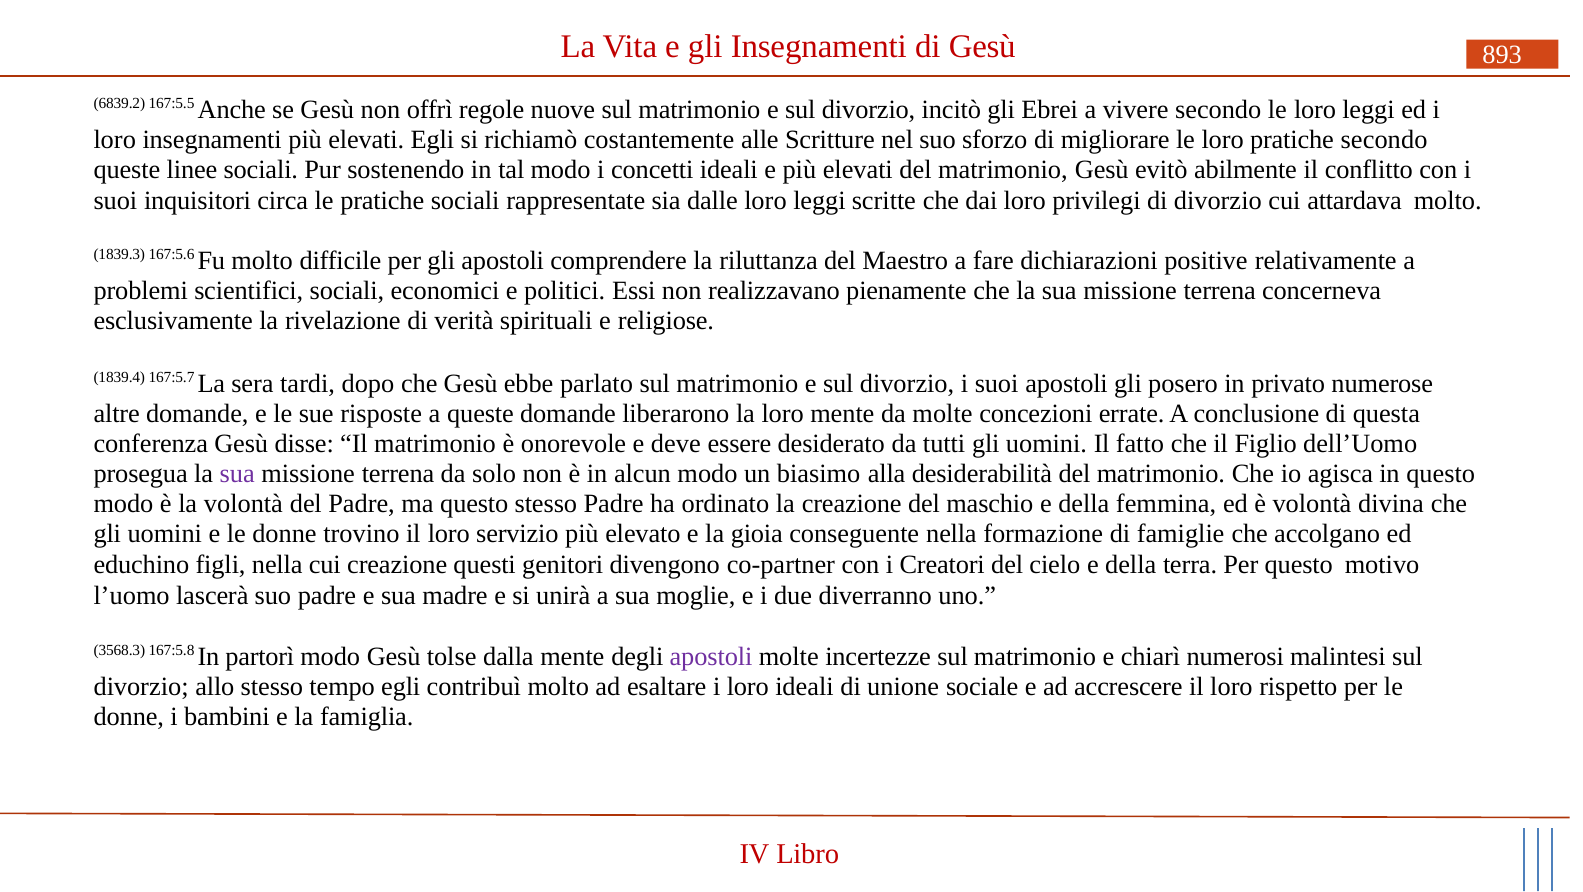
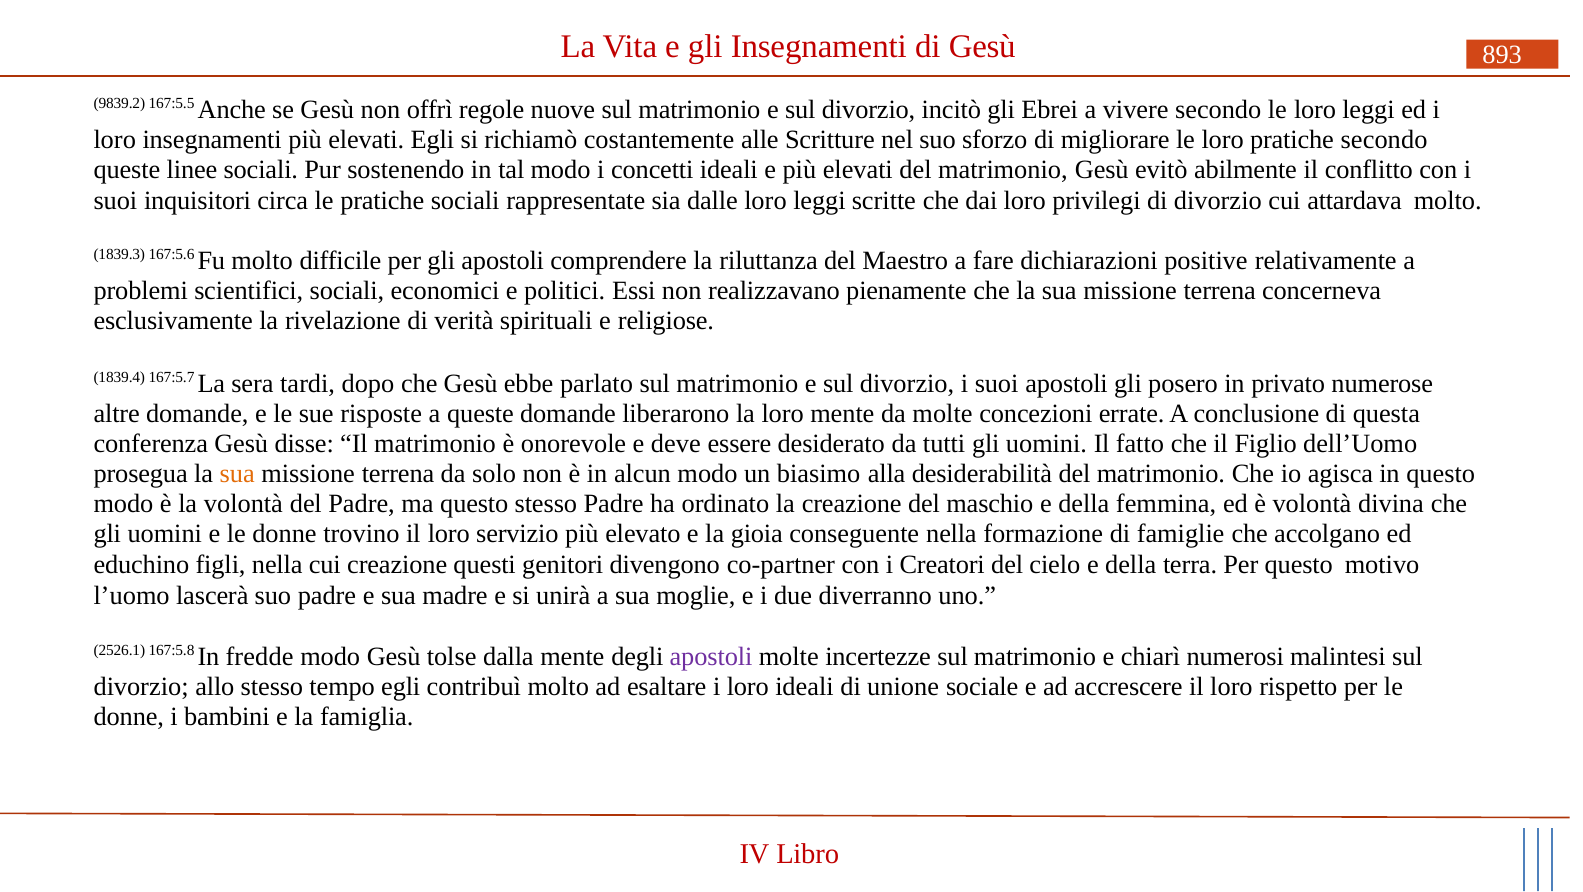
6839.2: 6839.2 -> 9839.2 (119, 103)
sua colour: purple -> orange (237, 474)
3568.3: 3568.3 -> 2526.1 (119, 650)
partorì: partorì -> fredde (260, 656)
